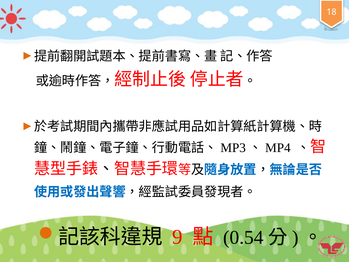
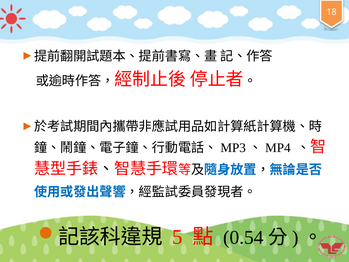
9: 9 -> 5 (177, 237)
